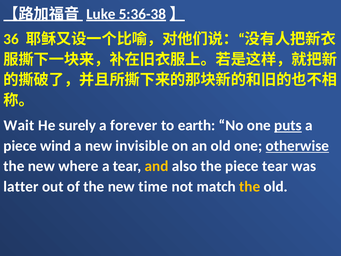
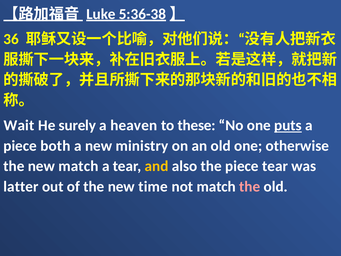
forever: forever -> heaven (134, 125)
earth: earth -> these (197, 125)
wind: wind -> both (55, 146)
invisible: invisible -> ministry (142, 146)
otherwise underline: present -> none (297, 146)
new where: where -> match (78, 166)
the colour: yellow -> pink (250, 186)
